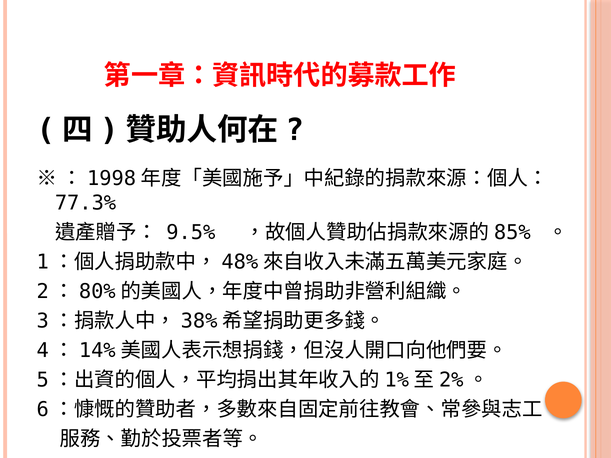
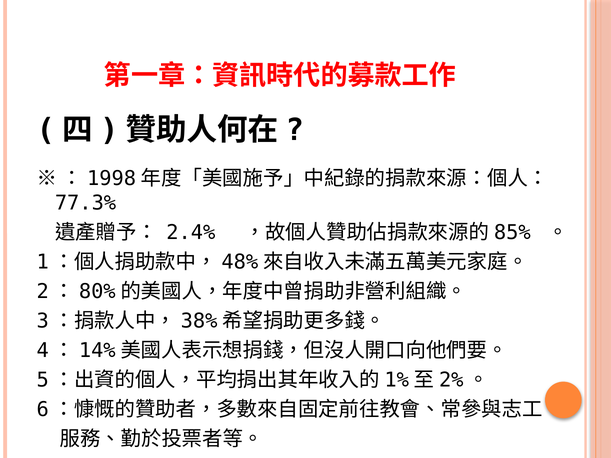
9.5%: 9.5% -> 2.4% (191, 233)
